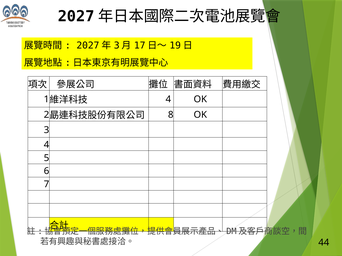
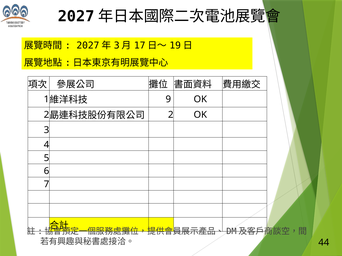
4: 4 -> 9 (168, 100)
8: 8 -> 2 (171, 115)
